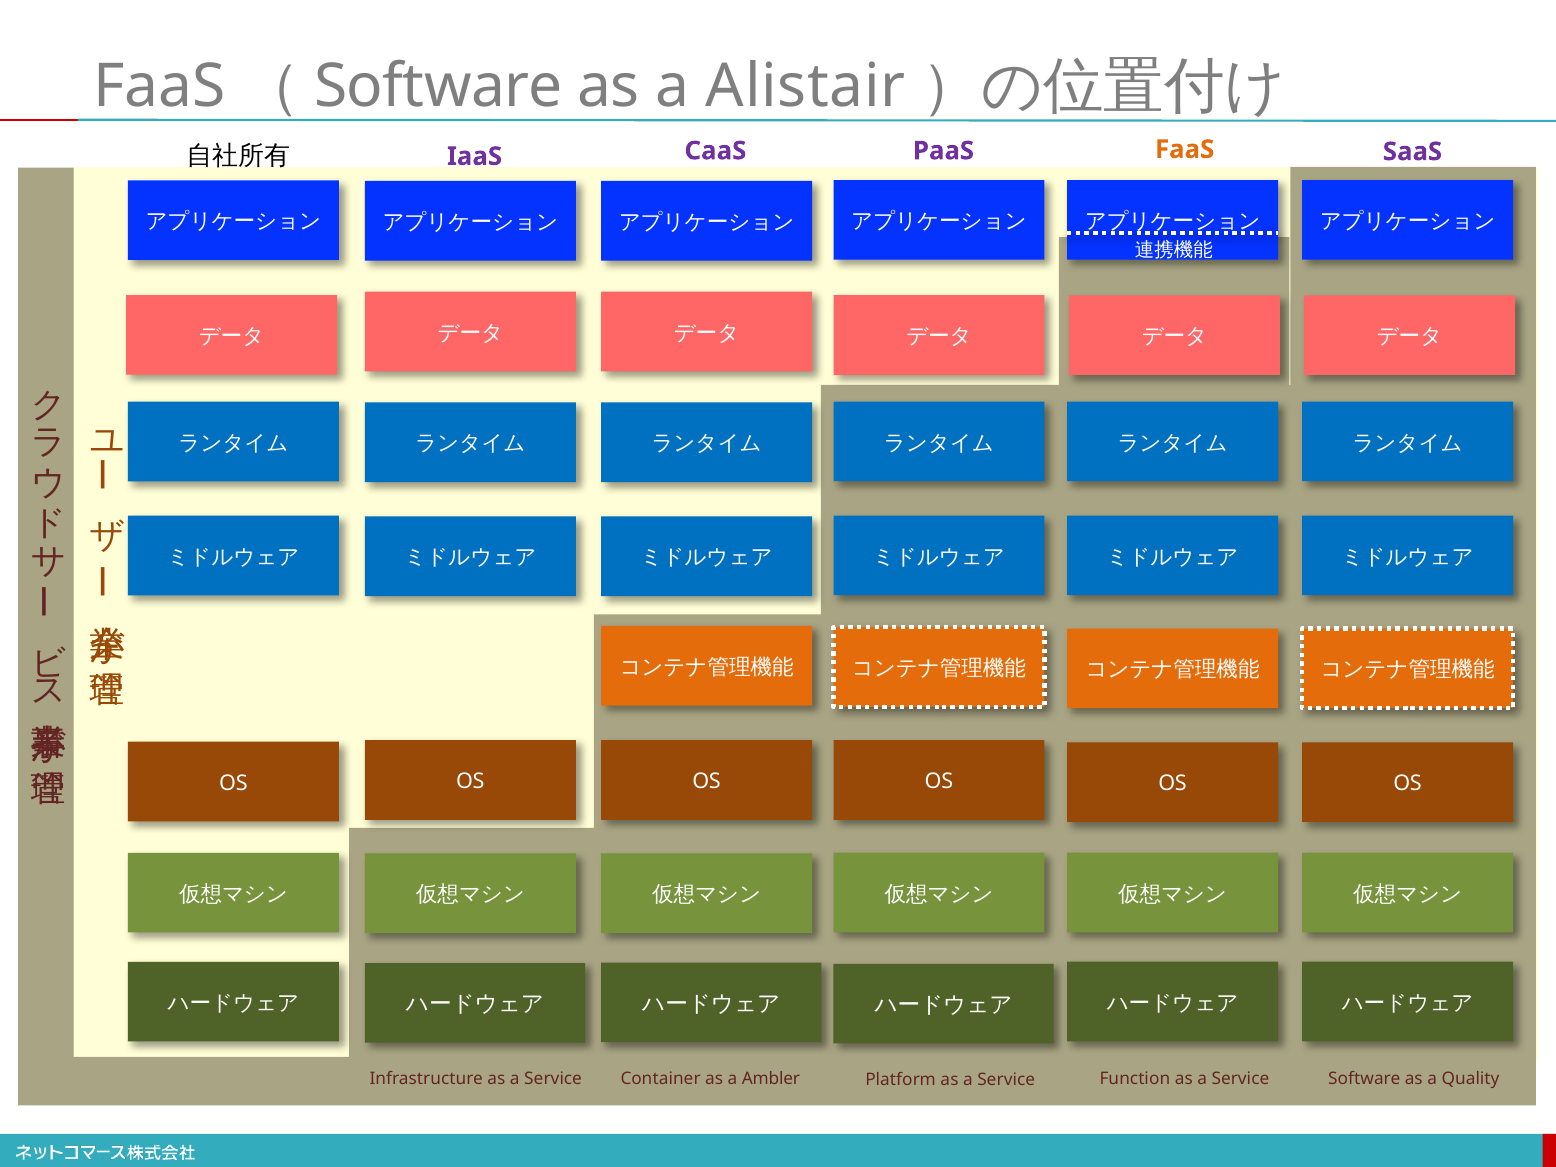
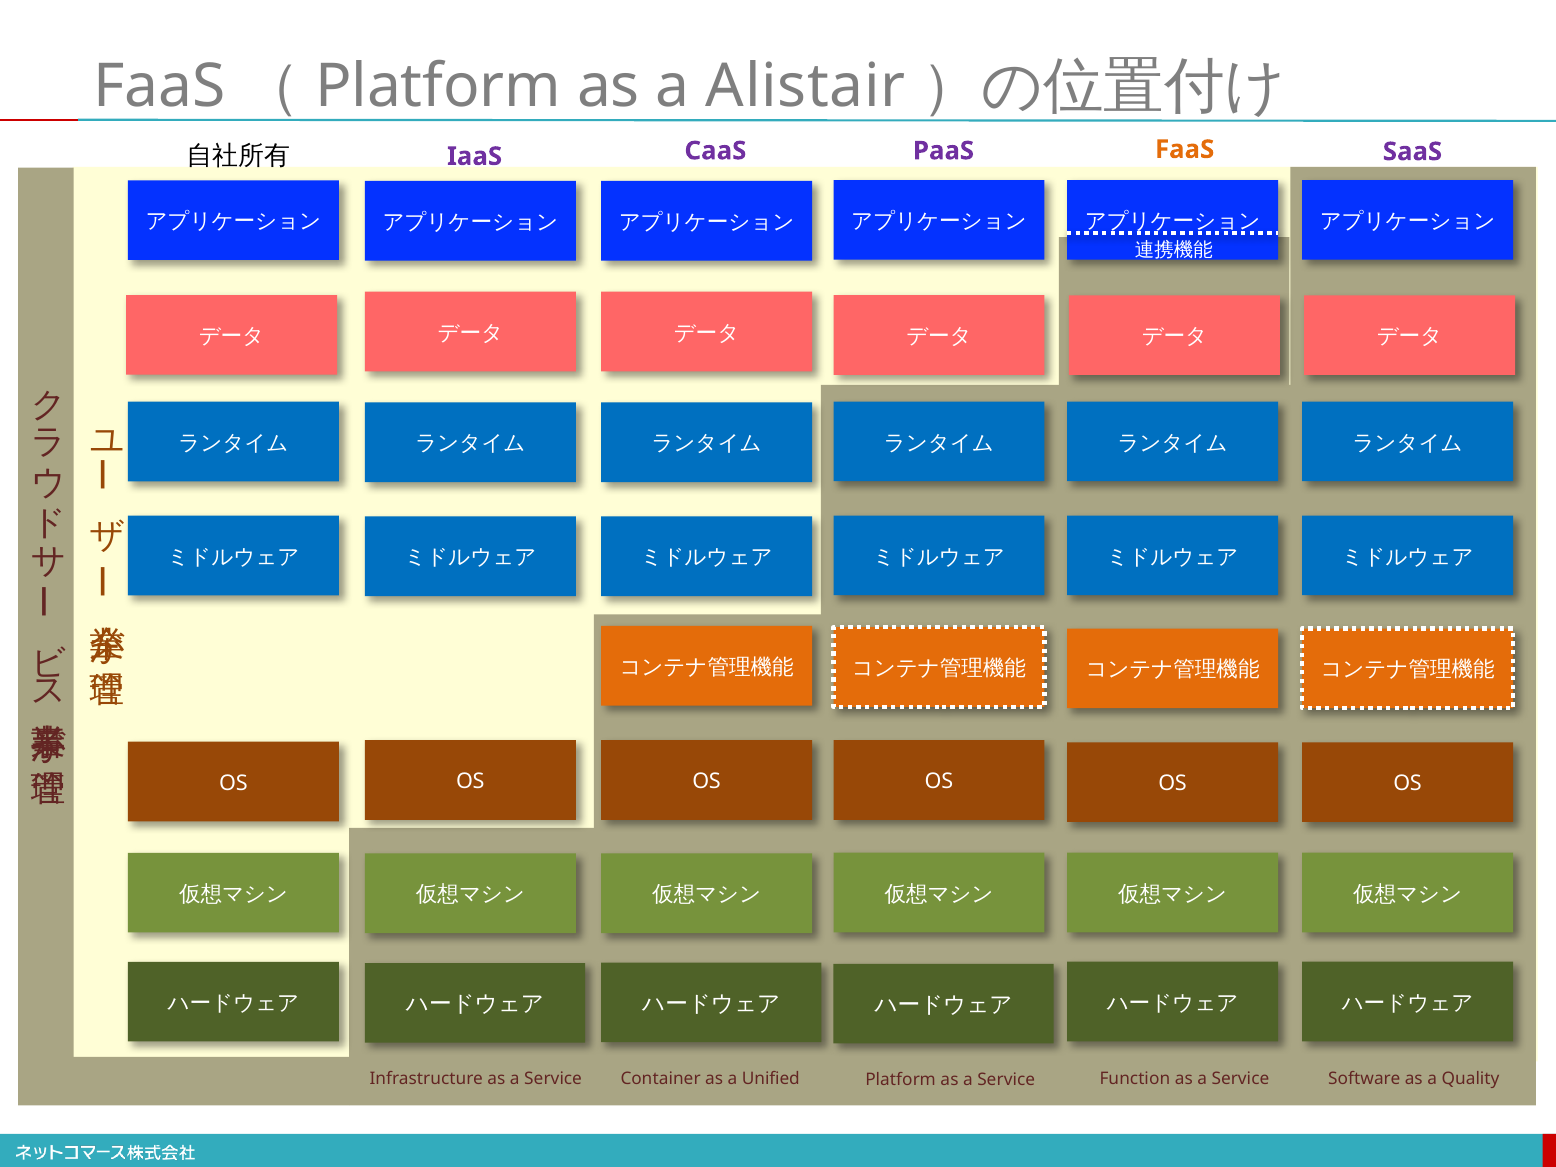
Software: Software -> Platform (438, 86)
Ambler: Ambler -> Unified (771, 1078)
